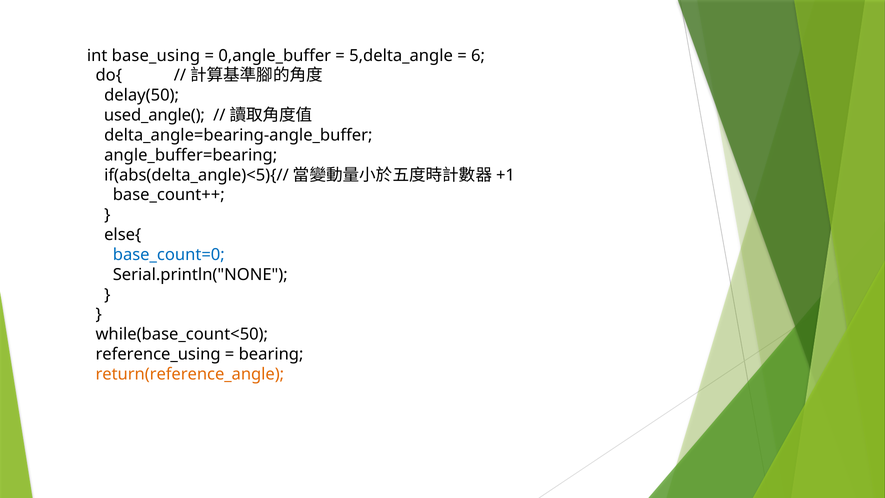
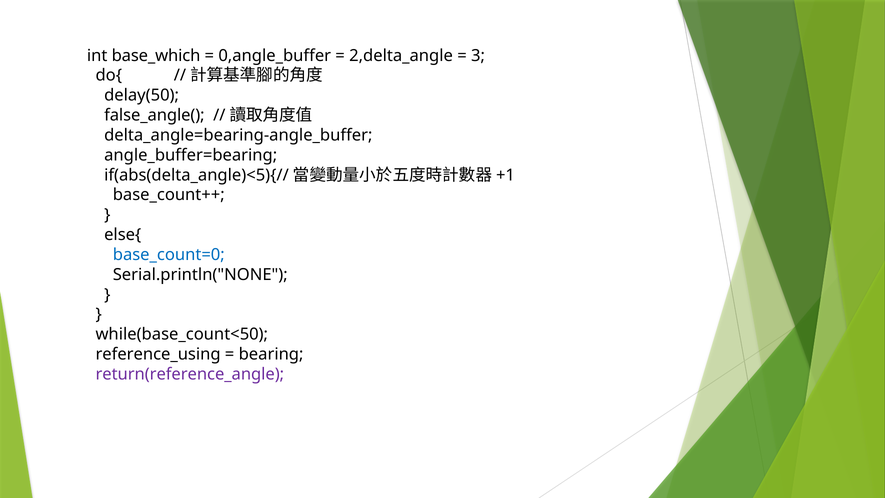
base_using: base_using -> base_which (156, 56)
5,delta_angle: 5,delta_angle -> 2,delta_angle (401, 56)
6: 6 -> 3 (478, 56)
used_angle(: used_angle( -> false_angle( (154, 115)
return(reference_angle colour: orange -> purple (190, 374)
